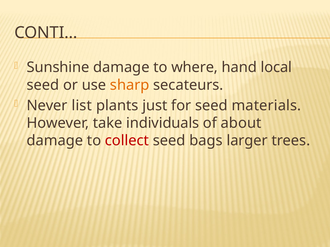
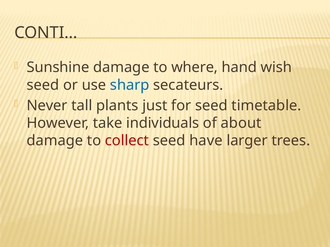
local: local -> wish (276, 68)
sharp colour: orange -> blue (130, 85)
list: list -> tall (82, 106)
materials: materials -> timetable (266, 106)
bags: bags -> have (206, 141)
